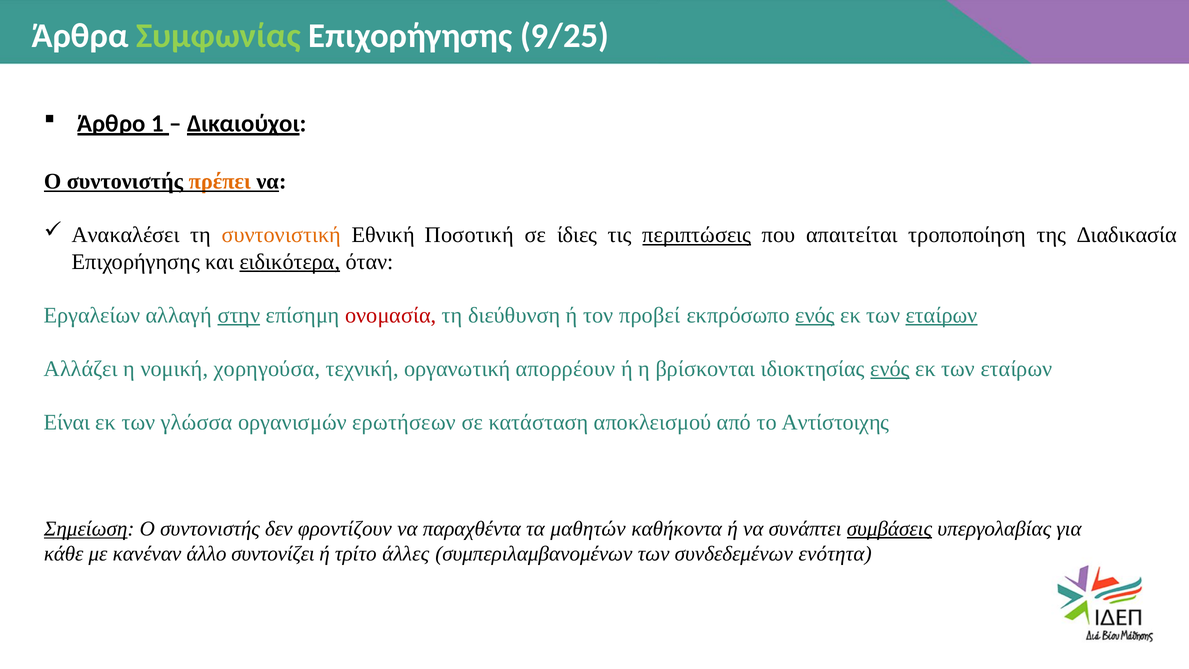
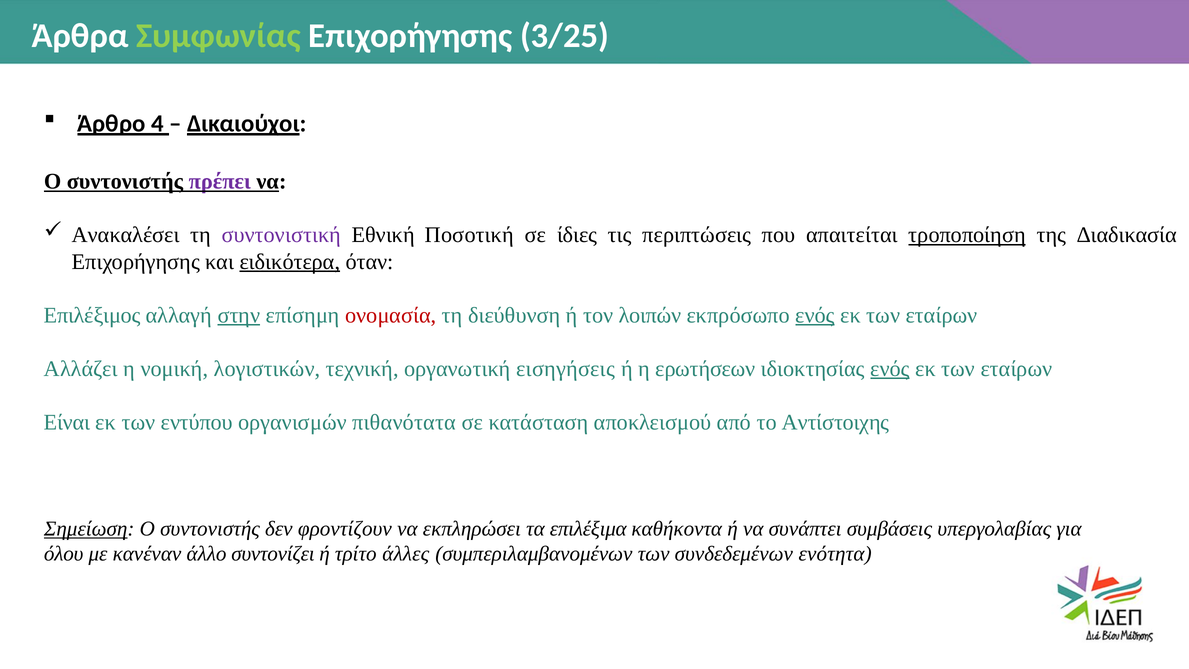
9/25: 9/25 -> 3/25 (565, 36)
1: 1 -> 4 (157, 124)
πρέπει colour: orange -> purple (220, 181)
συντονιστική colour: orange -> purple (281, 235)
περιπτώσεις underline: present -> none (697, 235)
τροποποίηση underline: none -> present (967, 235)
Εργαλείων: Εργαλείων -> Επιλέξιμος (92, 315)
προβεί: προβεί -> λοιπών (650, 315)
εταίρων underline: present -> none (942, 315)
χορηγούσα: χορηγούσα -> λογιστικών (267, 369)
απορρέουν: απορρέουν -> εισηγήσεις (566, 369)
βρίσκονται: βρίσκονται -> ερωτήσεων (705, 369)
γλώσσα: γλώσσα -> εντύπου (197, 422)
ερωτήσεων: ερωτήσεων -> πιθανότατα (404, 422)
παραχθέντα: παραχθέντα -> εκπληρώσει (472, 528)
μαθητών: μαθητών -> επιλέξιμα (588, 528)
συμβάσεις underline: present -> none (889, 528)
κάθε: κάθε -> όλου (64, 554)
